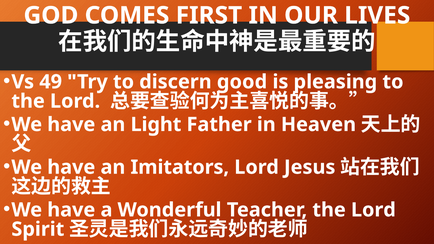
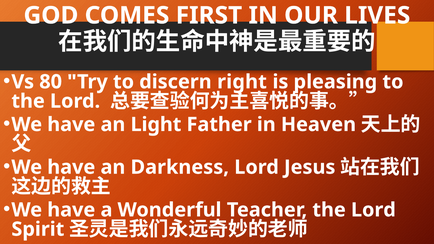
49: 49 -> 80 (51, 82)
good: good -> right (242, 82)
Imitators: Imitators -> Darkness (180, 167)
